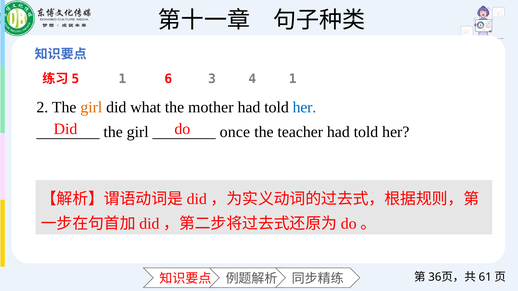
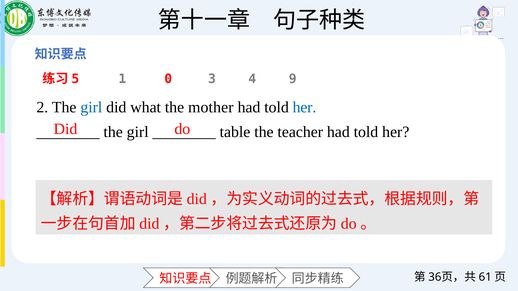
6: 6 -> 0 (168, 79)
4 1: 1 -> 9 (293, 79)
girl colour: orange -> blue (91, 108)
once: once -> table (235, 132)
